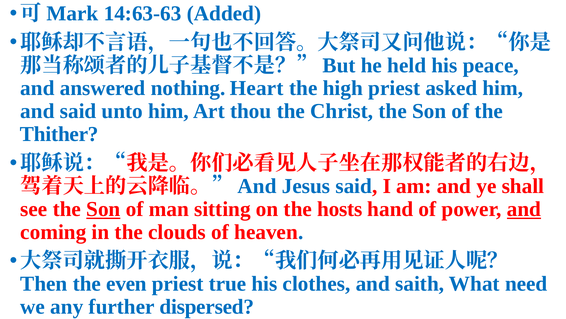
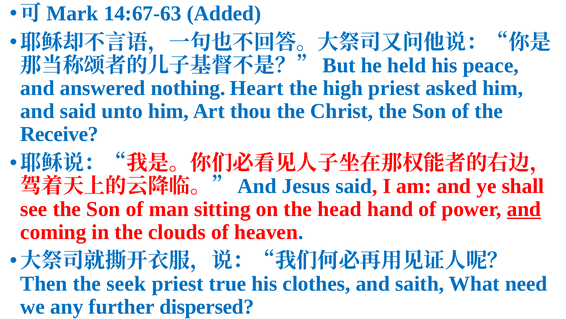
14:63-63: 14:63-63 -> 14:67-63 (143, 13)
Thither: Thither -> Receive (59, 134)
Son underline: present -> none (103, 209)
hosts: hosts -> head (340, 209)
even: even -> seek (126, 283)
